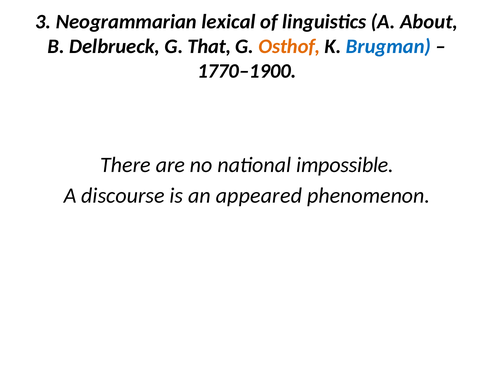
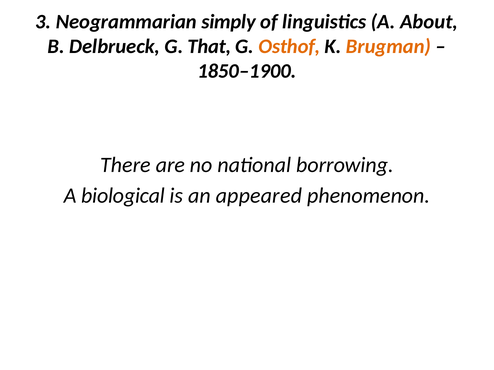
lexical: lexical -> simply (229, 22)
Brugman colour: blue -> orange (388, 46)
1770–1900: 1770–1900 -> 1850–1900 (247, 71)
impossible: impossible -> borrowing (345, 165)
discourse: discourse -> biological (123, 196)
